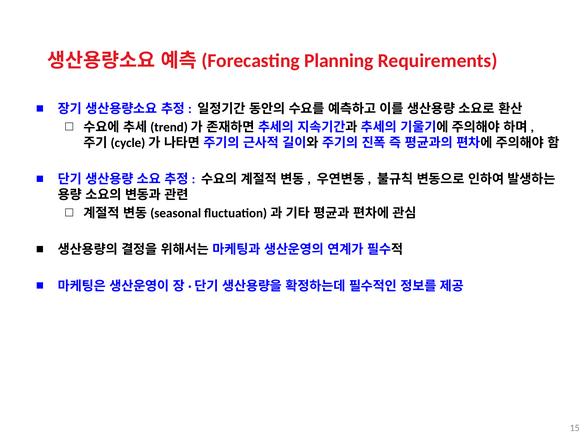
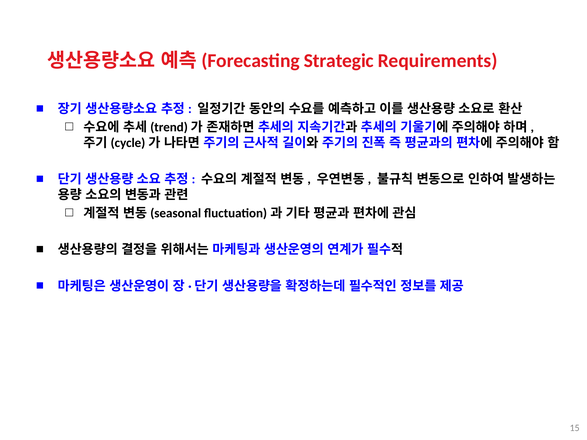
Planning: Planning -> Strategic (339, 61)
